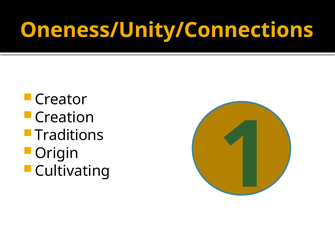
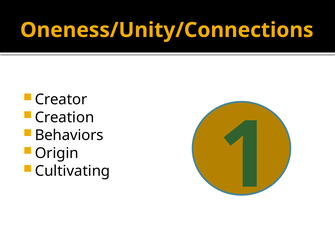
Traditions: Traditions -> Behaviors (69, 135)
